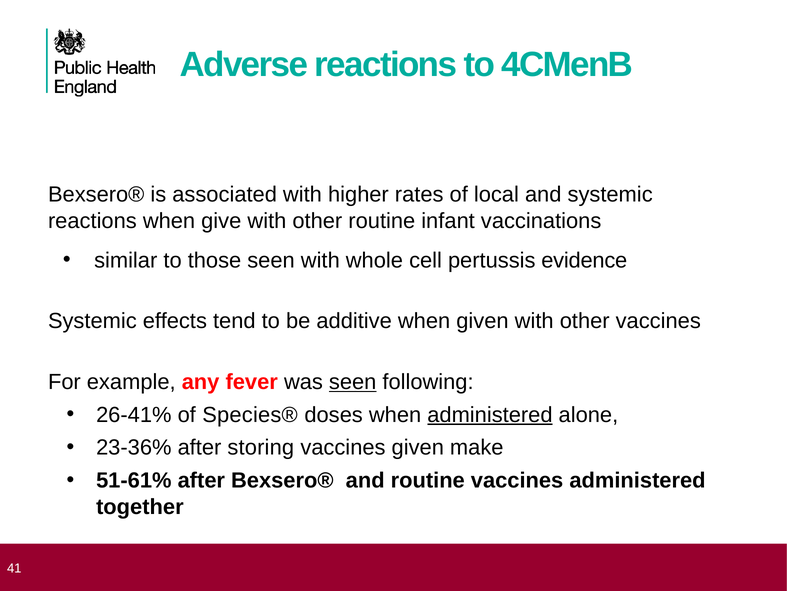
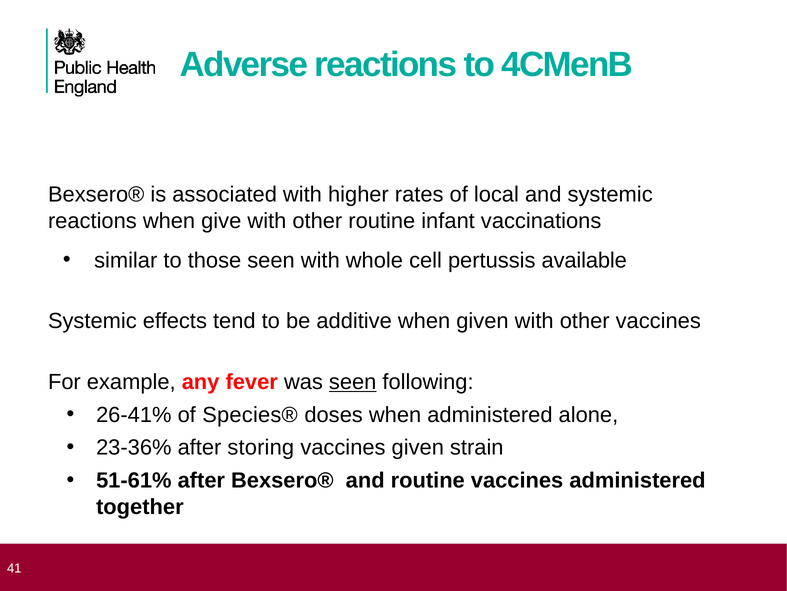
evidence: evidence -> available (584, 260)
administered underline: present -> none (490, 414)
make: make -> strain (477, 447)
